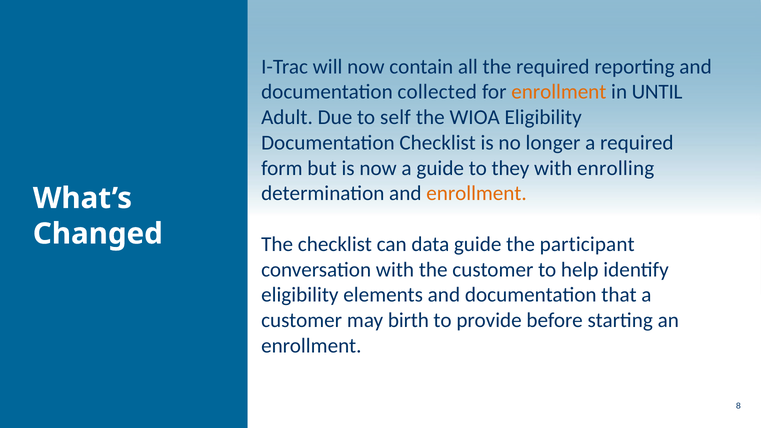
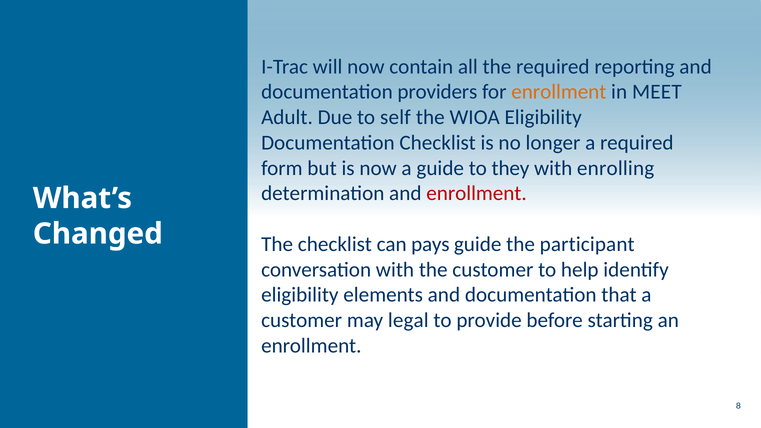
collected: collected -> providers (437, 92)
UNTIL: UNTIL -> MEET (657, 92)
enrollment colour: orange -> red (477, 194)
data: data -> pays (430, 244)
birth: birth -> legal (408, 320)
